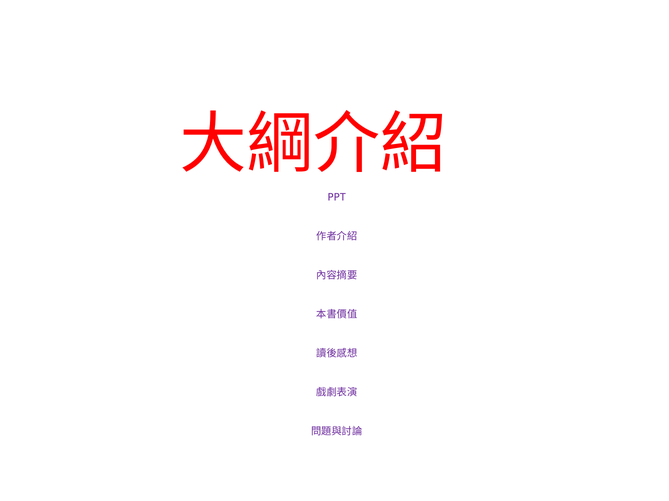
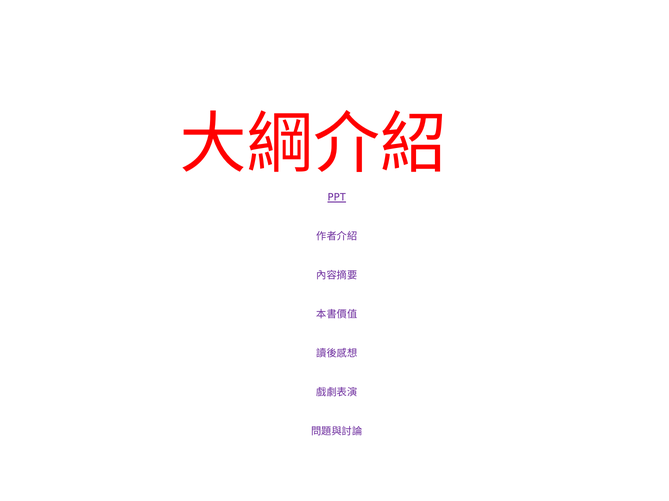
PPT underline: none -> present (337, 198)
